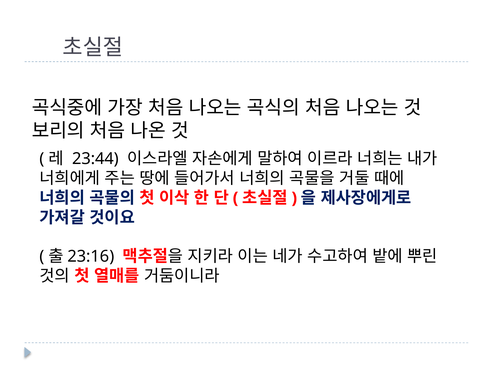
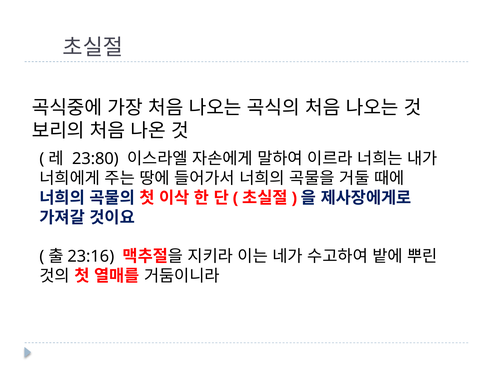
23:44: 23:44 -> 23:80 (95, 158)
